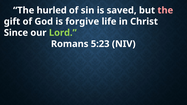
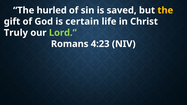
the colour: pink -> yellow (165, 10)
forgive: forgive -> certain (82, 22)
Since: Since -> Truly (16, 33)
5:23: 5:23 -> 4:23 (100, 44)
